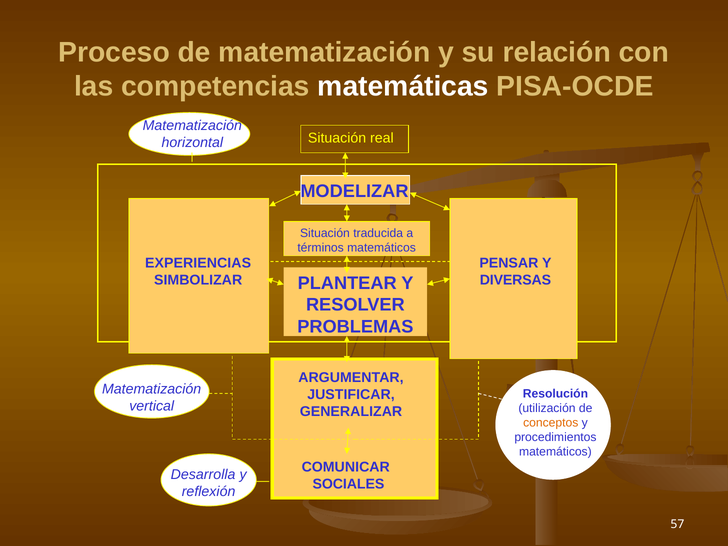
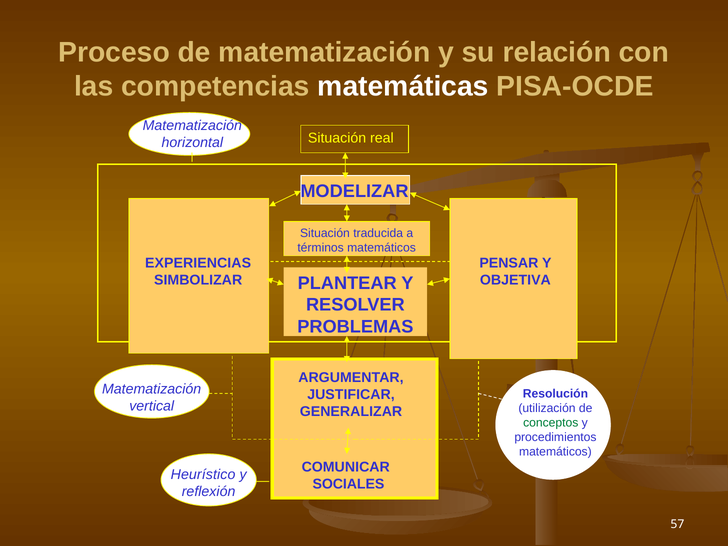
DIVERSAS: DIVERSAS -> OBJETIVA (515, 280)
conceptos colour: orange -> green (551, 423)
Desarrolla: Desarrolla -> Heurístico (203, 475)
